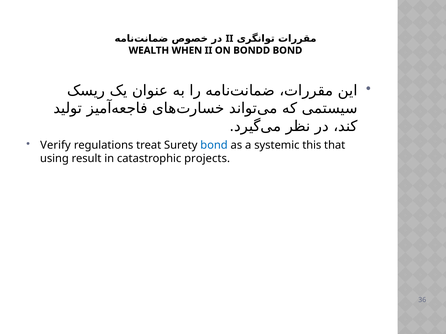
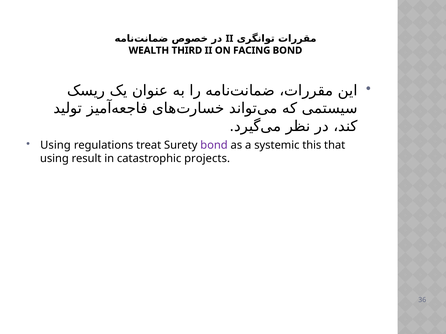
WHEN: WHEN -> THIRD (187, 50)
BONDD: BONDD -> FACING (252, 50)
Verify: Verify -> Using (55, 145)
bond colour: blue -> purple (214, 145)
